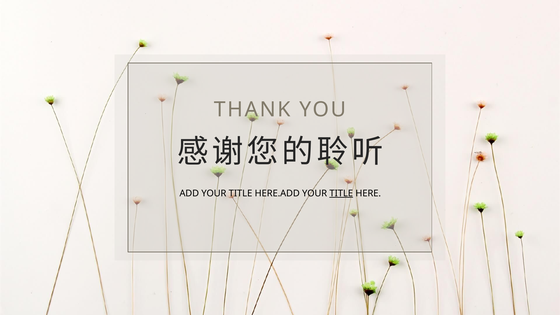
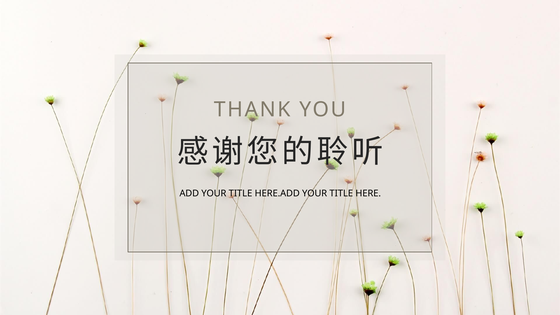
TITLE underline: present -> none (341, 193)
